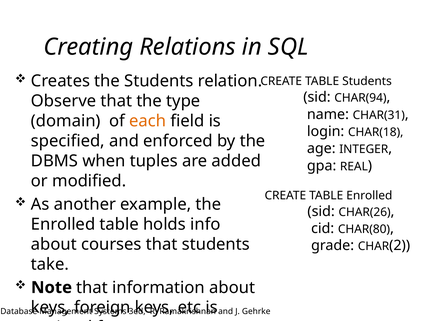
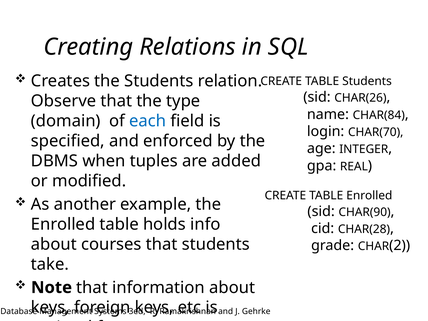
CHAR(94: CHAR(94 -> CHAR(26 (360, 98)
CHAR(31: CHAR(31 -> CHAR(84 (379, 115)
each colour: orange -> blue (148, 121)
CHAR(18: CHAR(18 -> CHAR(70 (376, 132)
CHAR(26: CHAR(26 -> CHAR(90 (365, 212)
CHAR(80: CHAR(80 -> CHAR(28 (364, 229)
